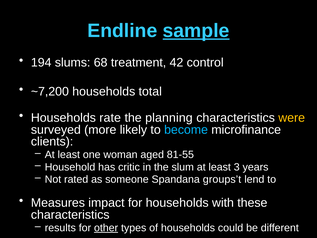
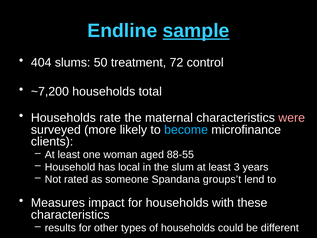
194: 194 -> 404 (41, 62)
68: 68 -> 50 (101, 62)
42: 42 -> 72 (176, 62)
planning: planning -> maternal (169, 118)
were colour: yellow -> pink (292, 118)
81-55: 81-55 -> 88-55 (180, 155)
critic: critic -> local (129, 167)
other underline: present -> none (106, 228)
